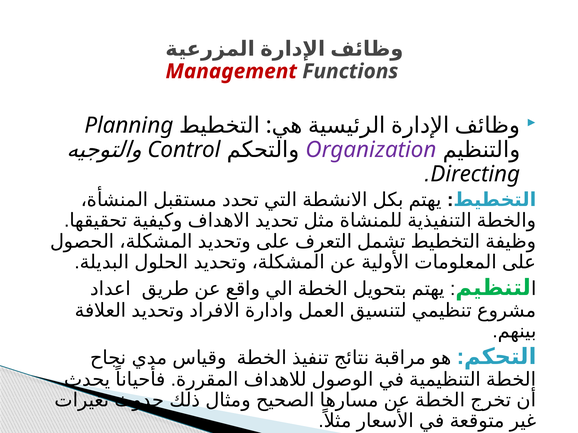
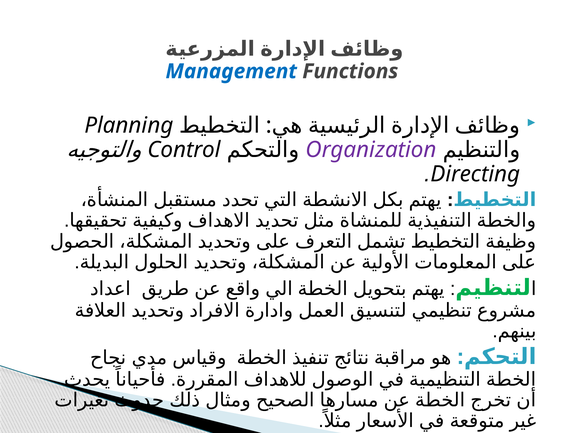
Management colour: red -> blue (231, 71)
